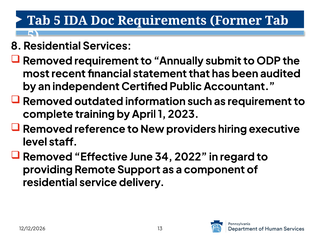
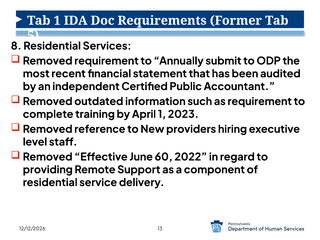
5: 5 -> 1 (57, 21)
34: 34 -> 60 (164, 157)
